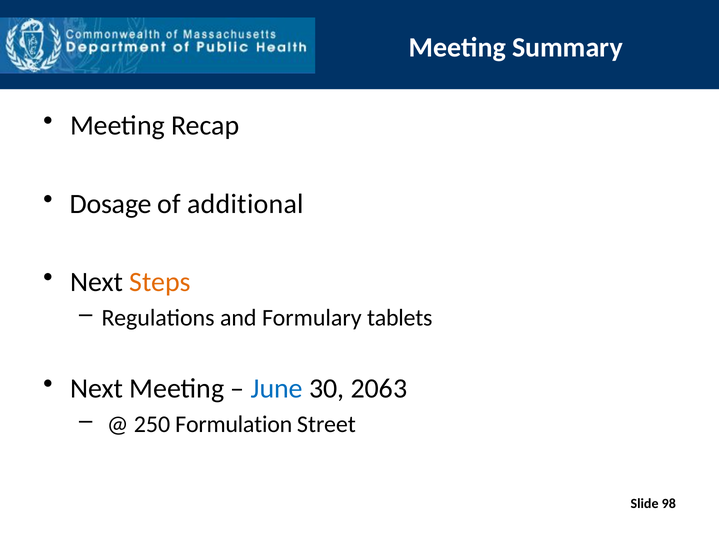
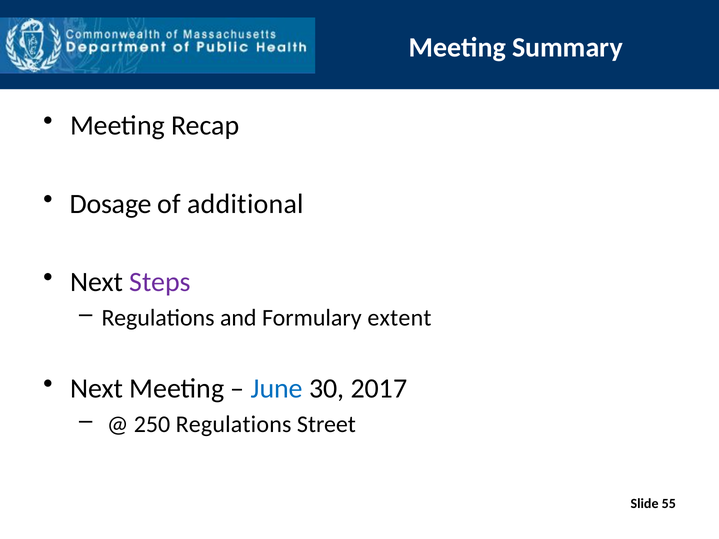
Steps colour: orange -> purple (160, 282)
tablets: tablets -> extent (399, 318)
2063: 2063 -> 2017 (379, 389)
250 Formulation: Formulation -> Regulations (234, 424)
98: 98 -> 55 (669, 504)
